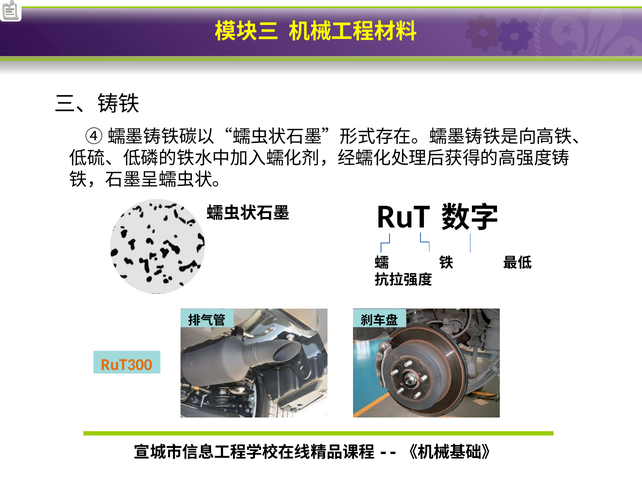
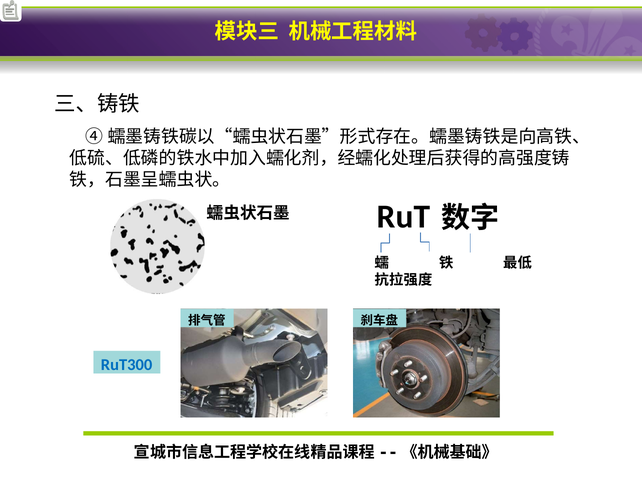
RuT300 colour: orange -> blue (127, 364)
